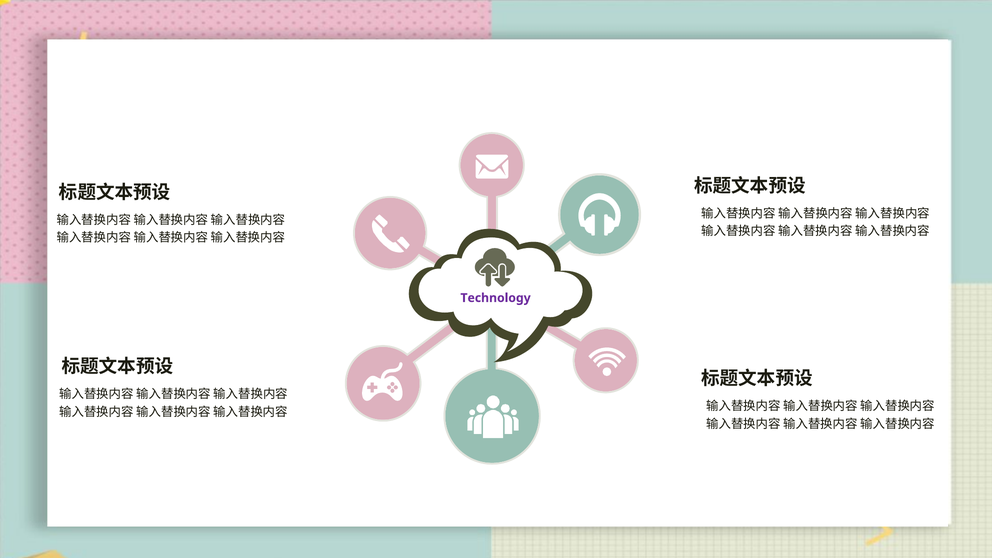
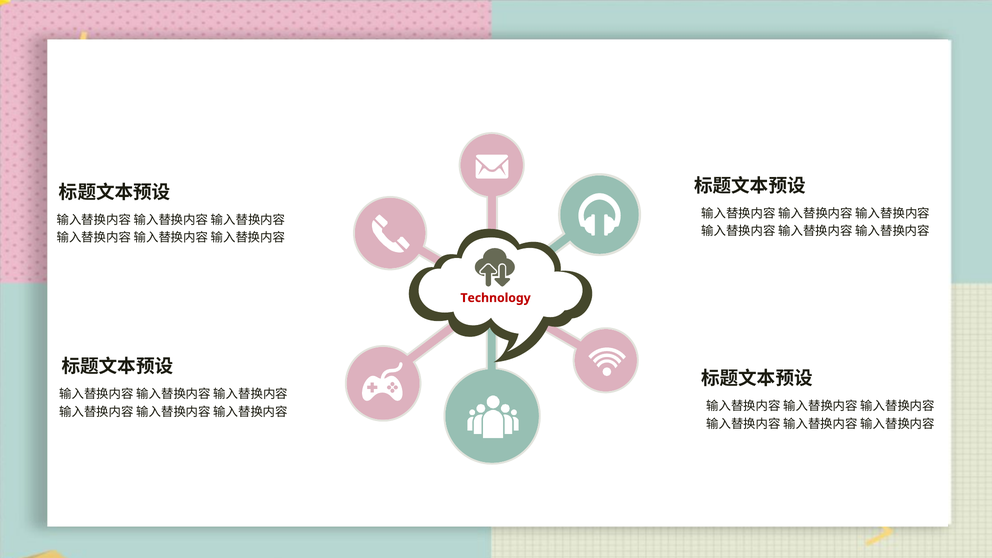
Technology colour: purple -> red (496, 298)
